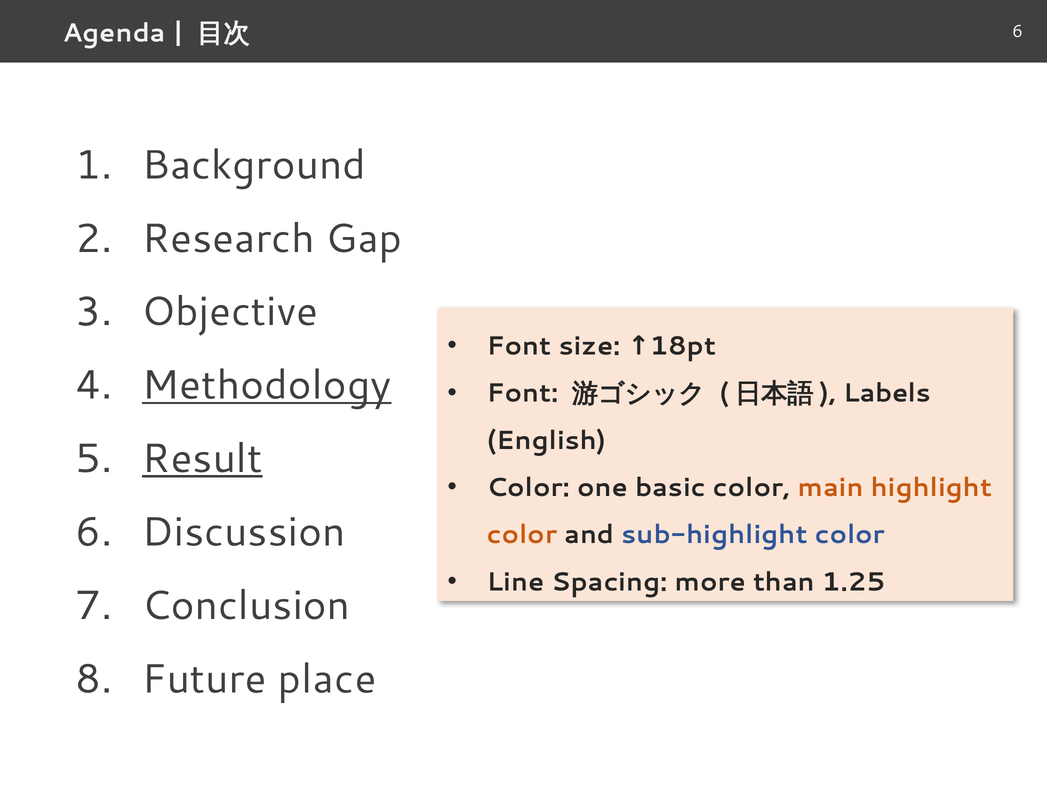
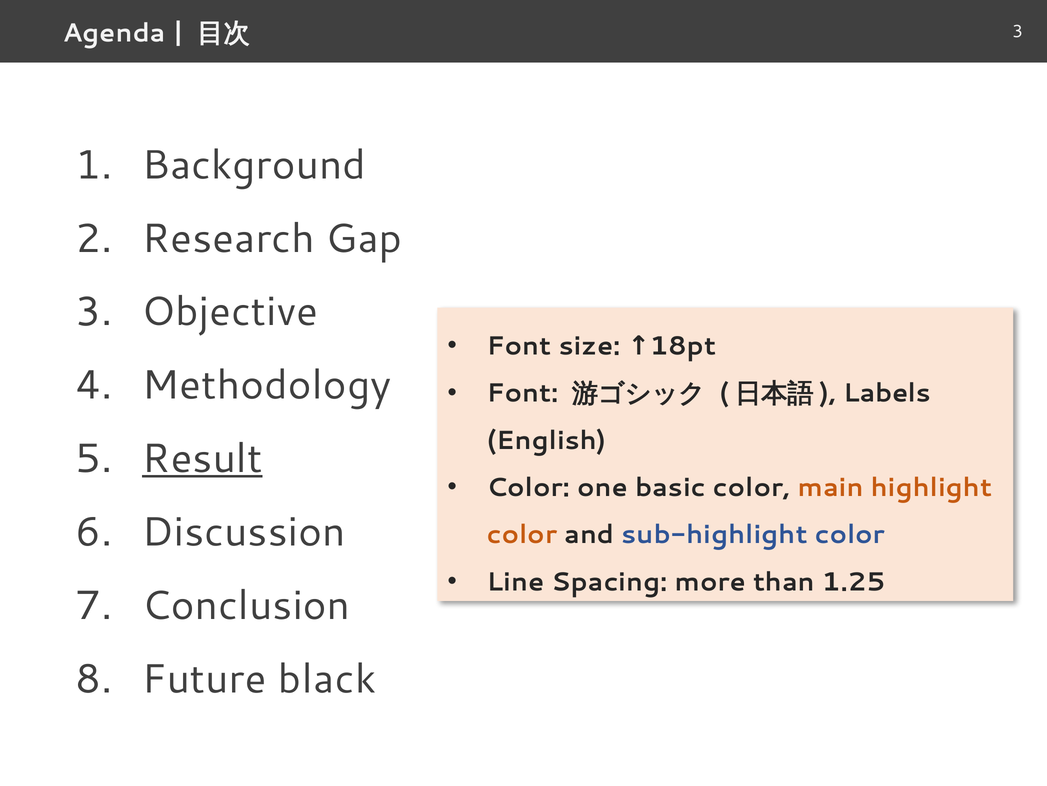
6: 6 -> 3 (1018, 31)
Methodology underline: present -> none (267, 385)
place: place -> black (327, 678)
